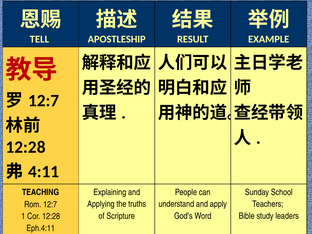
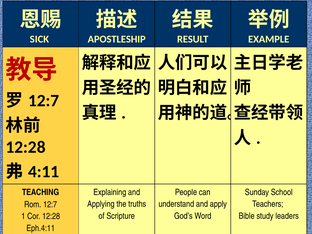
TELL: TELL -> SICK (39, 39)
